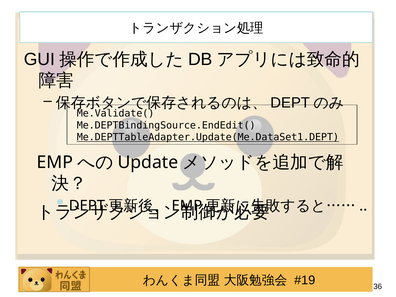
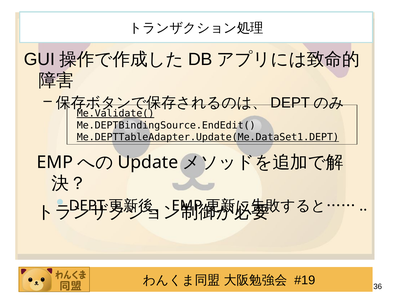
Me.Validate( underline: none -> present (116, 113)
